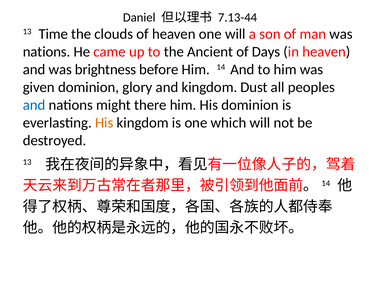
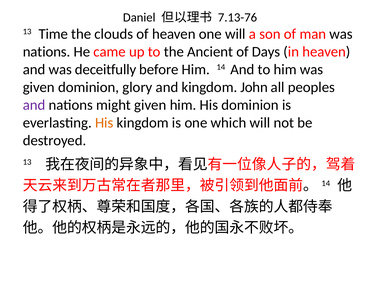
7.13-44: 7.13-44 -> 7.13-76 (238, 17)
brightness: brightness -> deceitfully (106, 69)
Dust: Dust -> John (254, 87)
and colour: blue -> purple (34, 105)
might there: there -> given (150, 105)
